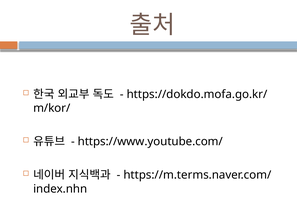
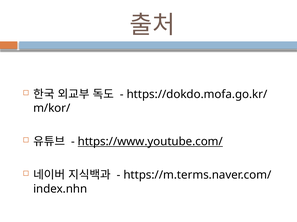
https://www.youtube.com/ underline: none -> present (150, 142)
